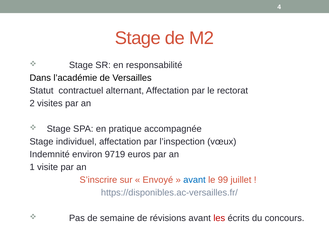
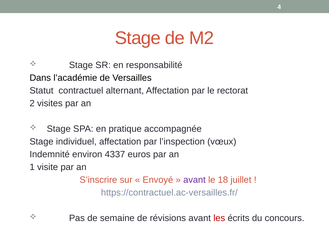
9719: 9719 -> 4337 (115, 155)
avant colour: blue -> purple (194, 180)
99: 99 -> 18 (223, 180)
https://disponibles.ac-versailles.fr/: https://disponibles.ac-versailles.fr/ -> https://contractuel.ac-versailles.fr/ (169, 193)
